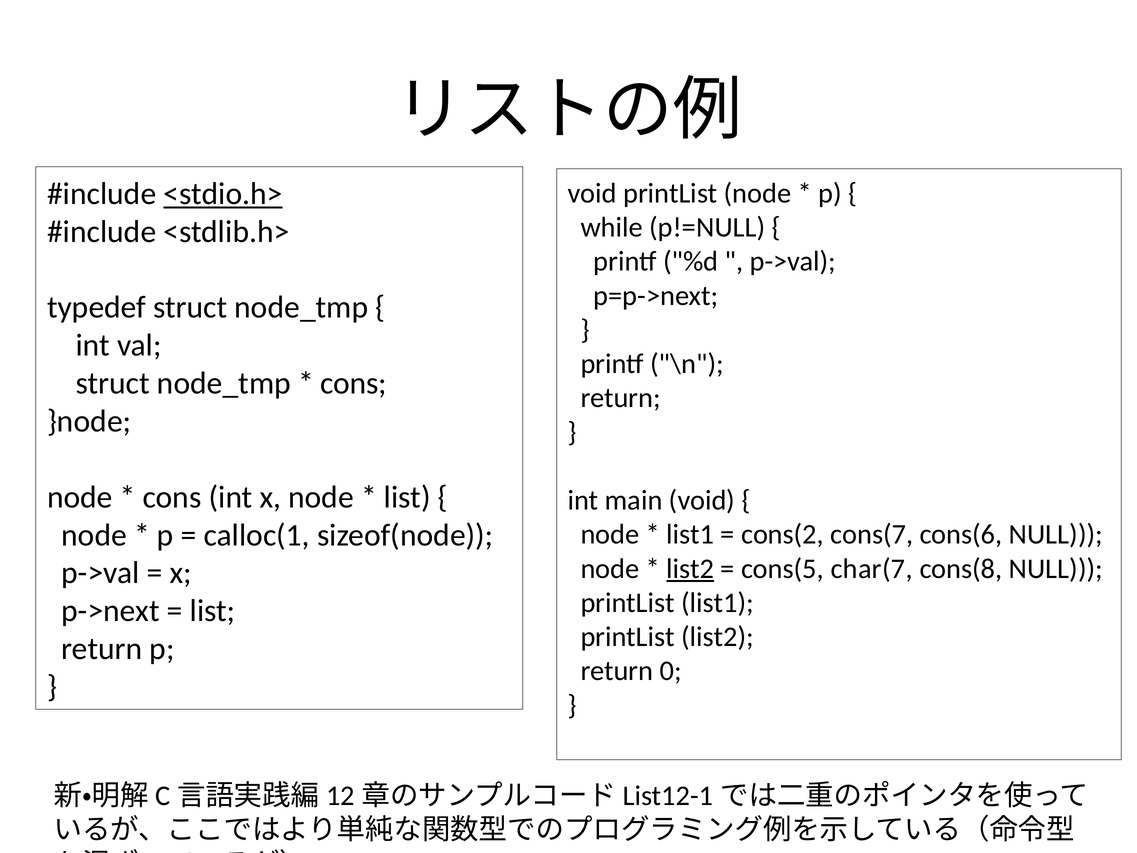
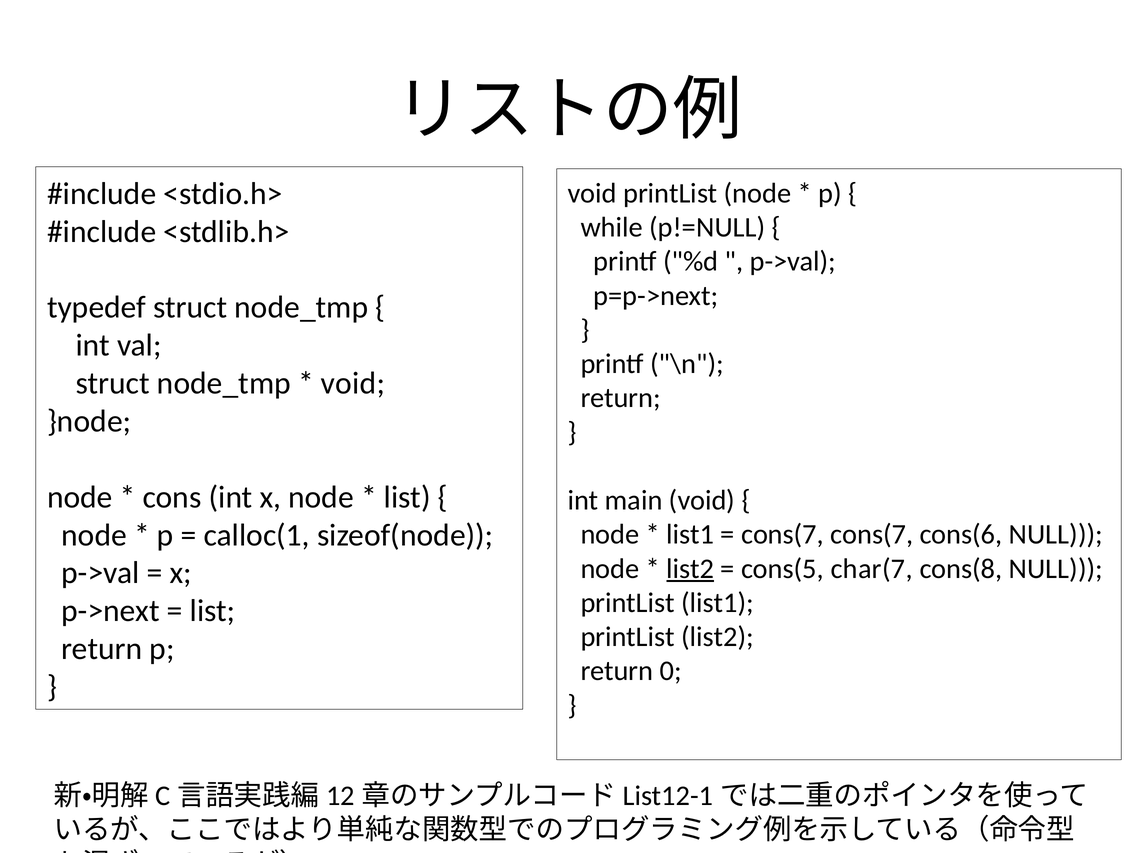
<stdio.h> underline: present -> none (223, 194)
cons: cons -> void (353, 383)
cons(2: cons(2 -> cons(7 (782, 534)
